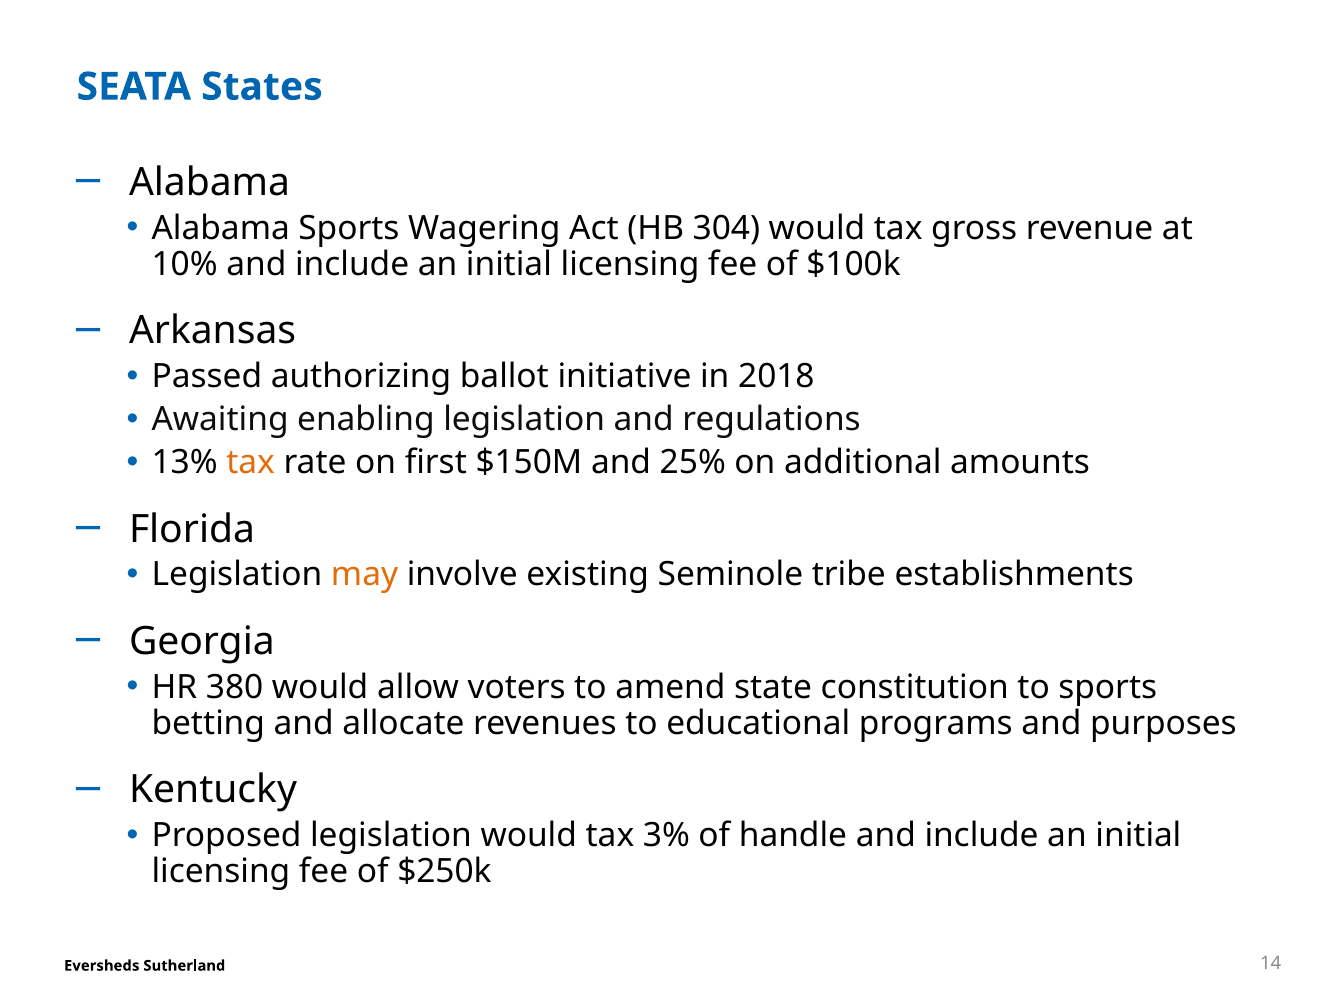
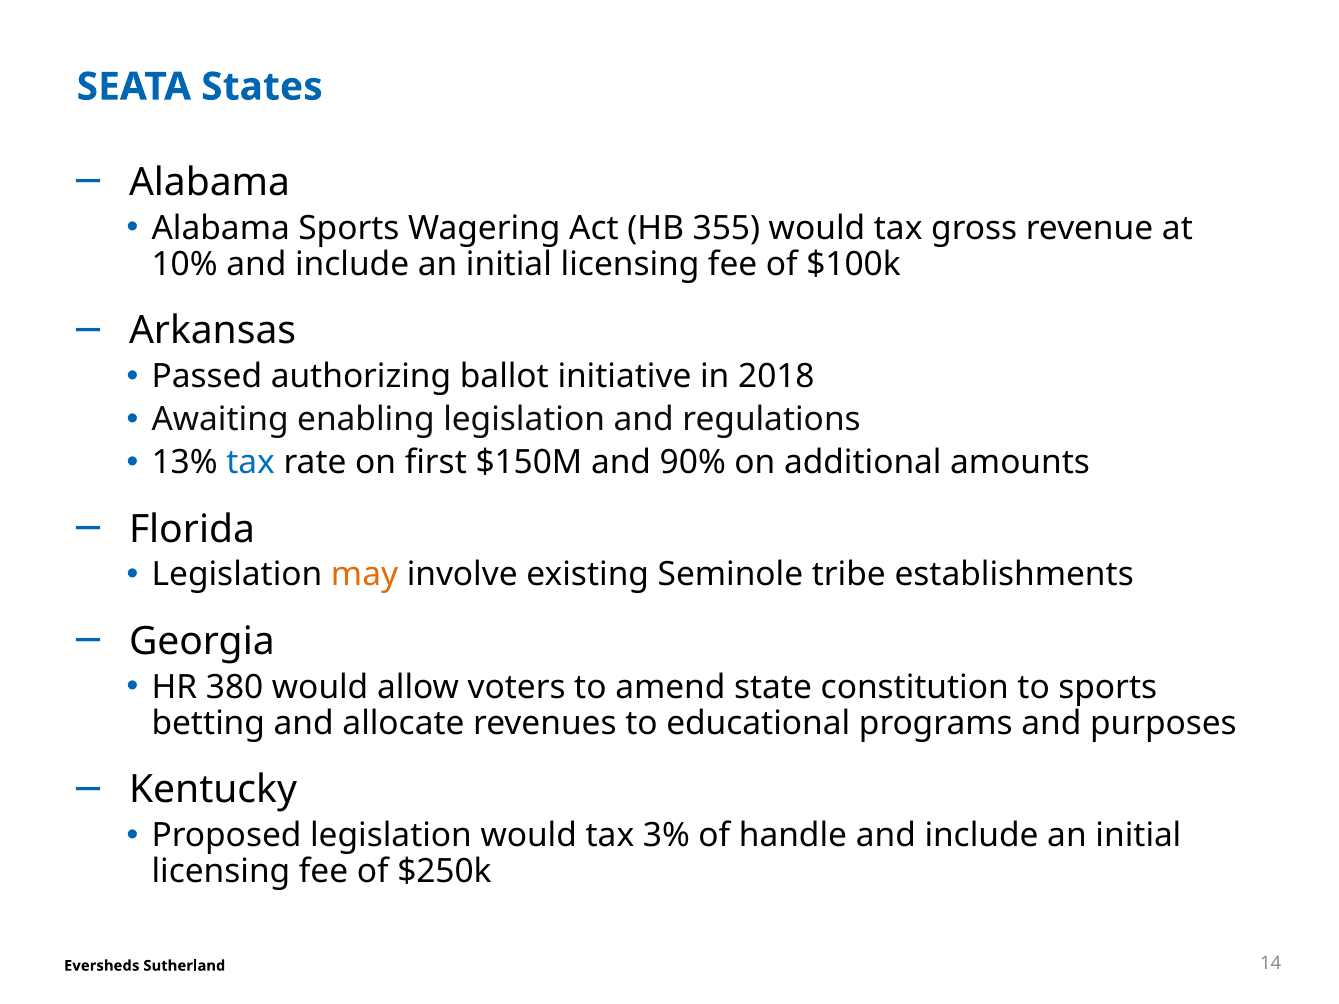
304: 304 -> 355 (726, 228)
tax colour: orange -> blue (251, 463)
25%: 25% -> 90% (693, 463)
